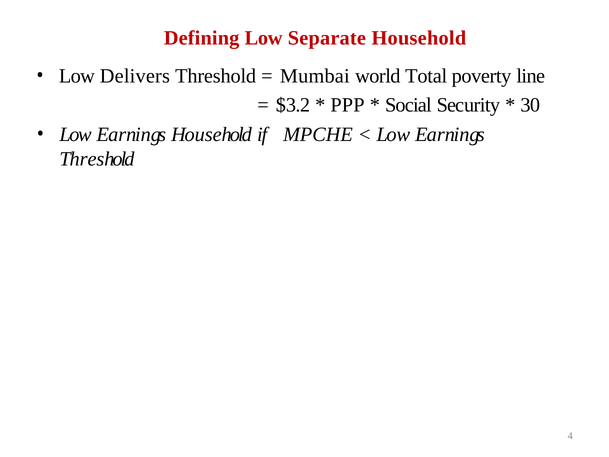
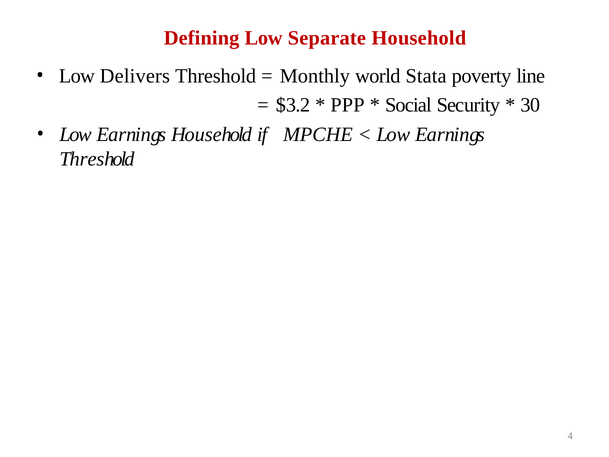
Mumbai: Mumbai -> Monthly (315, 76)
Total: Total -> Stata (426, 76)
